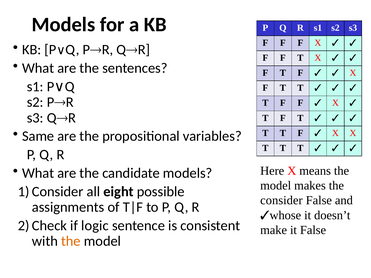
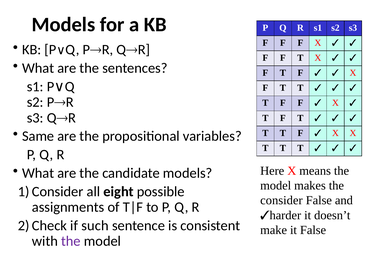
whose: whose -> harder (285, 215)
logic: logic -> such (95, 226)
the colour: orange -> purple (71, 241)
